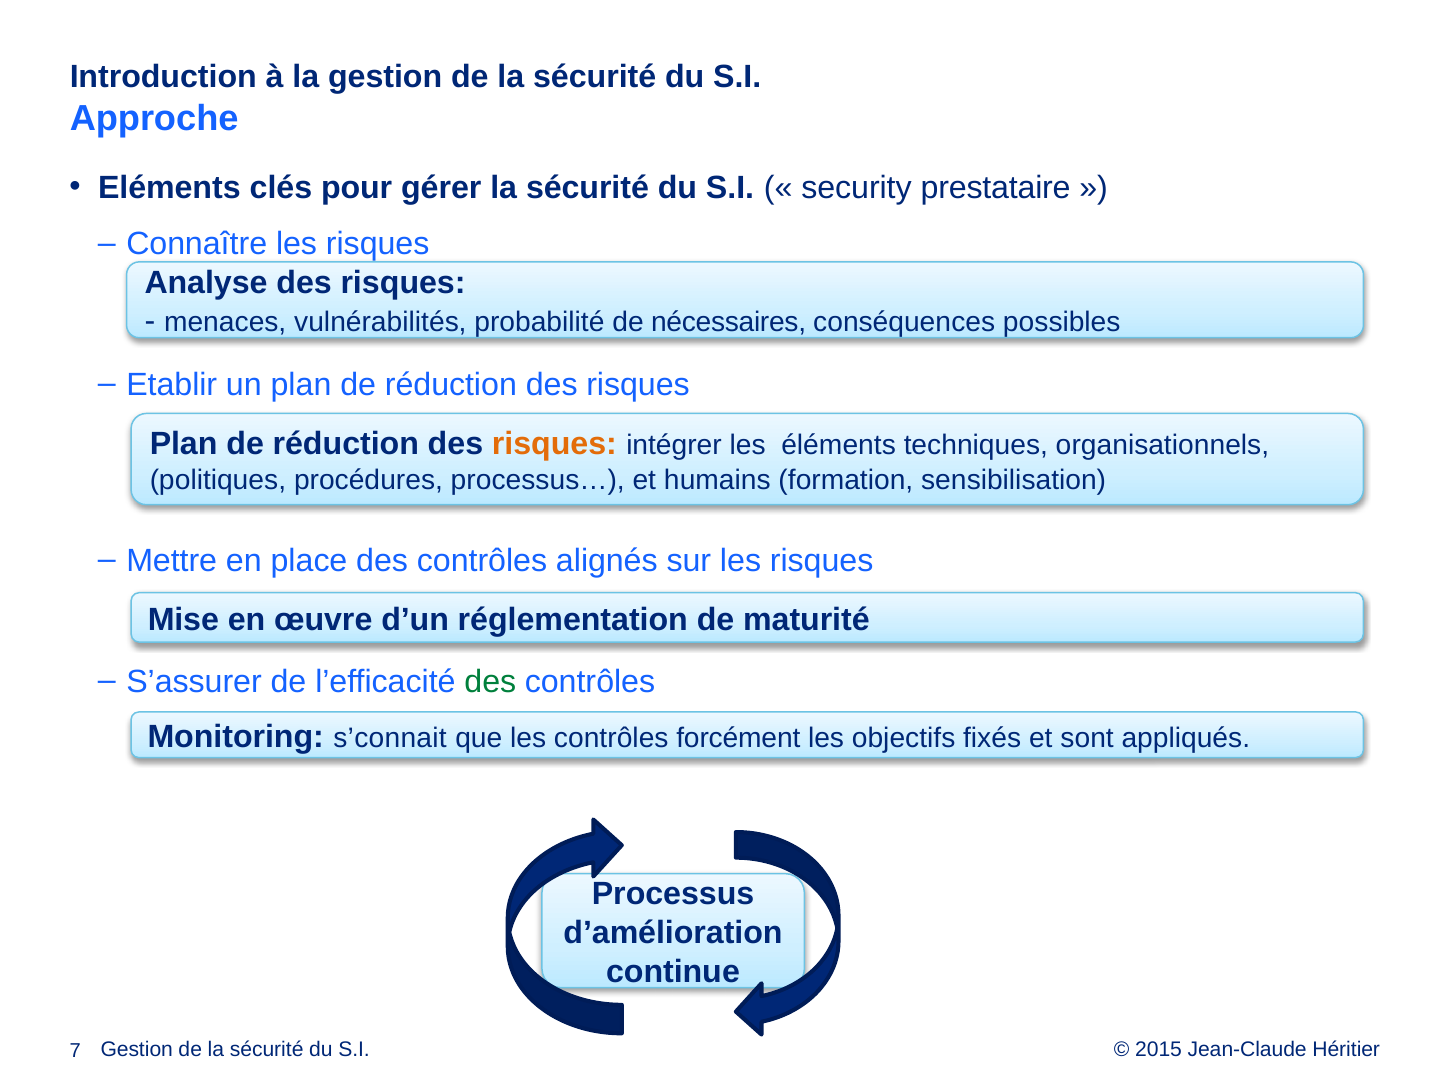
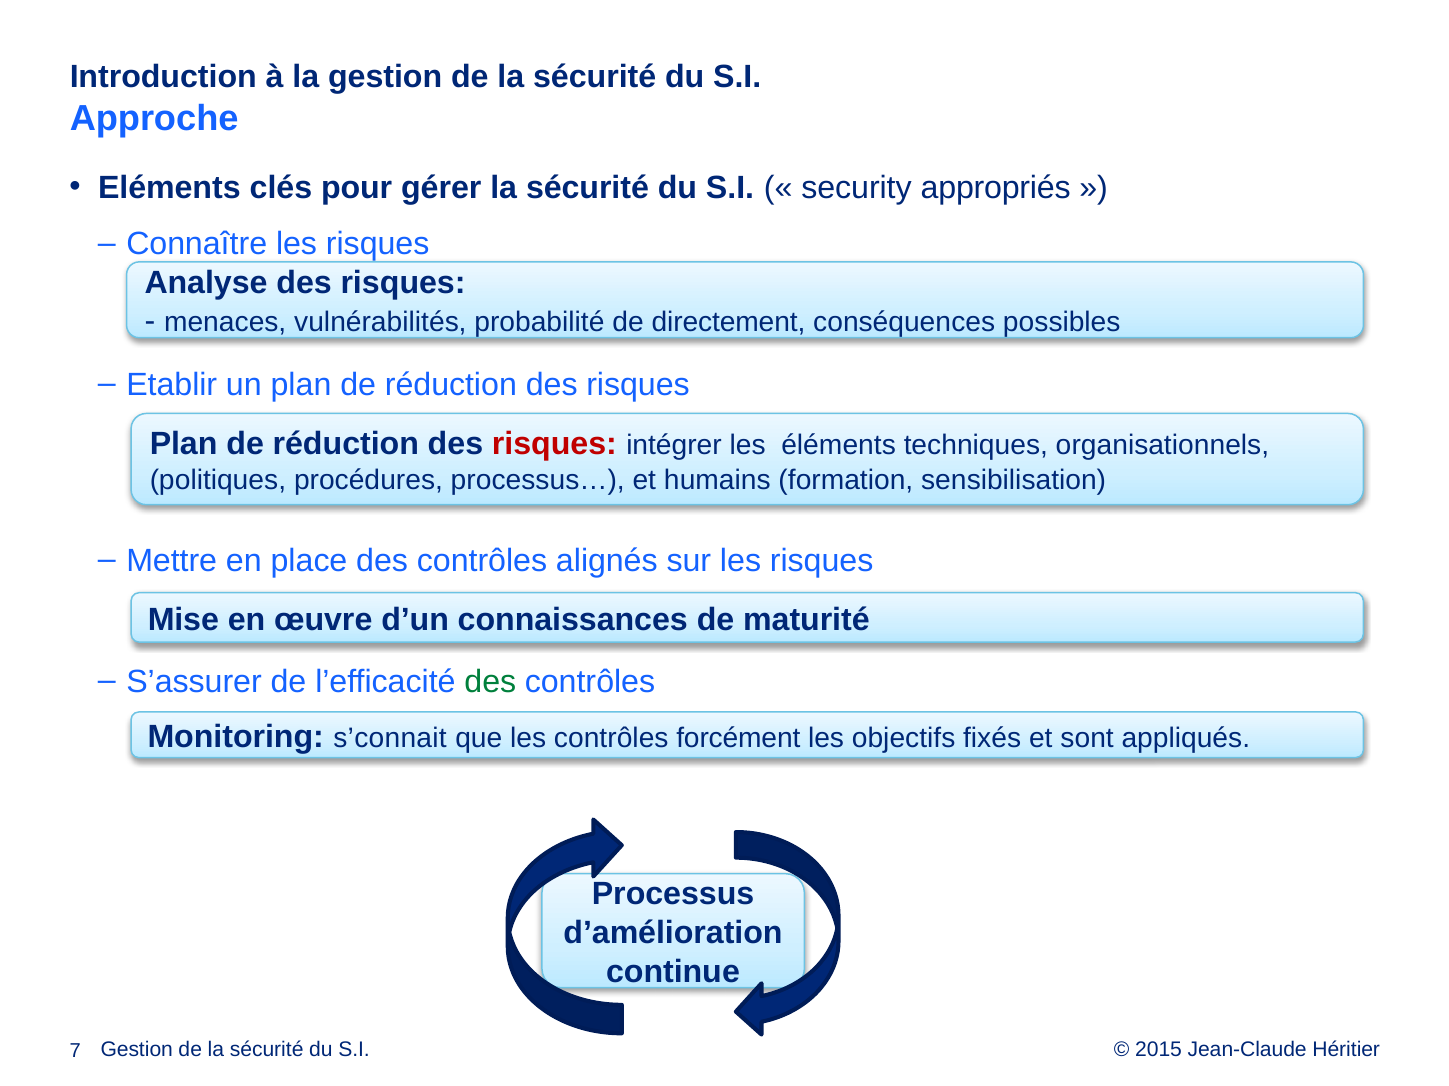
prestataire: prestataire -> appropriés (996, 188)
nécessaires: nécessaires -> directement (728, 323)
risques colour: orange -> red (554, 445)
réglementation: réglementation -> connaissances (573, 620)
